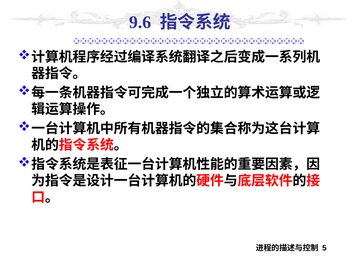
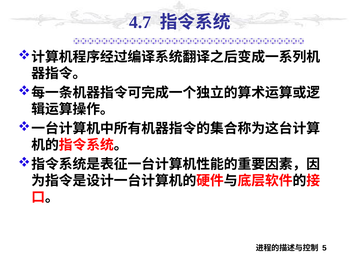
9.6: 9.6 -> 4.7 (140, 22)
